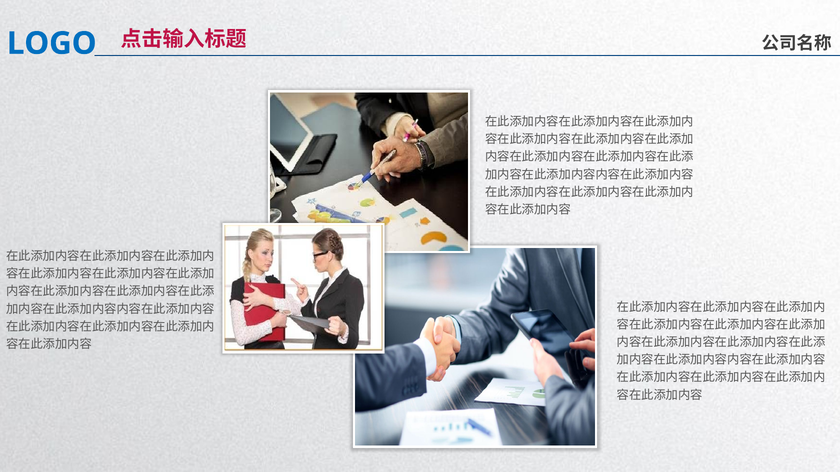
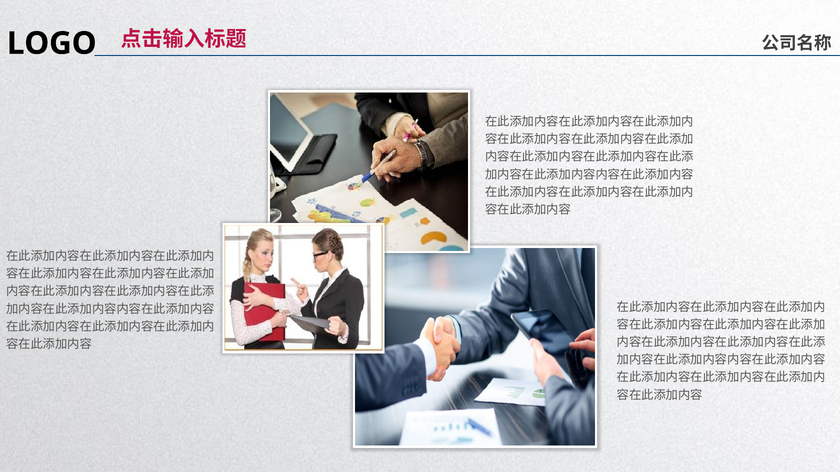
LOGO colour: blue -> black (52, 43)
